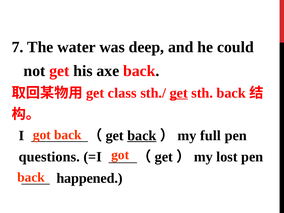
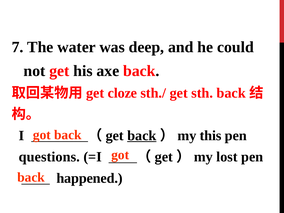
class: class -> cloze (122, 93)
get underline: present -> none (179, 93)
full: full -> this (211, 136)
